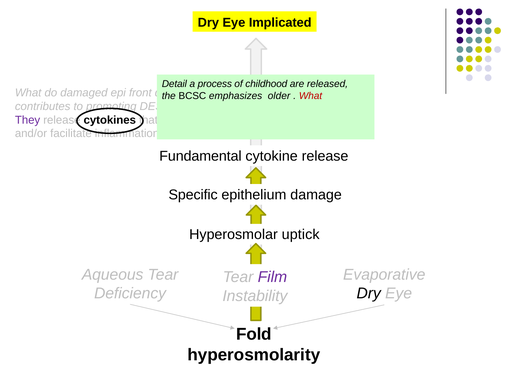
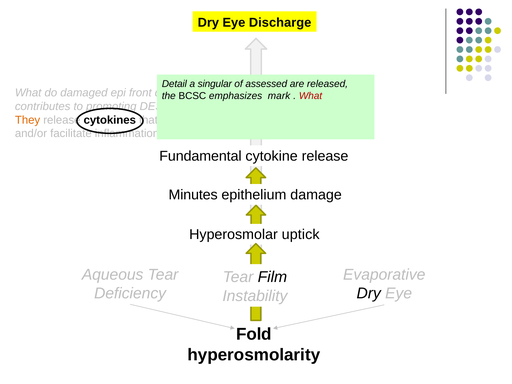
Implicated: Implicated -> Discharge (280, 22)
process: process -> singular (215, 84)
childhood: childhood -> assessed (266, 84)
older: older -> mark (279, 96)
They colour: purple -> orange (28, 120)
Specific: Specific -> Minutes (193, 195)
Film colour: purple -> black (272, 277)
